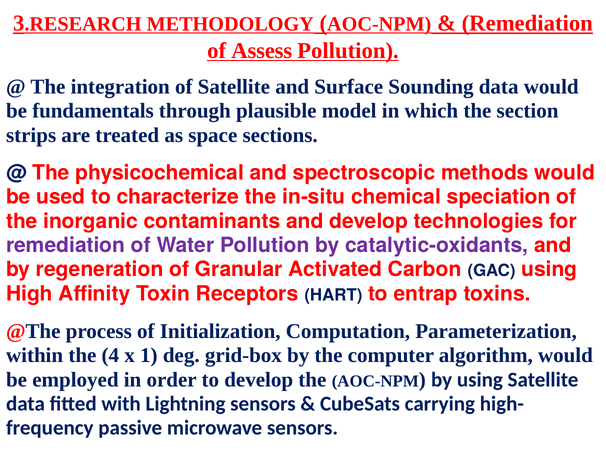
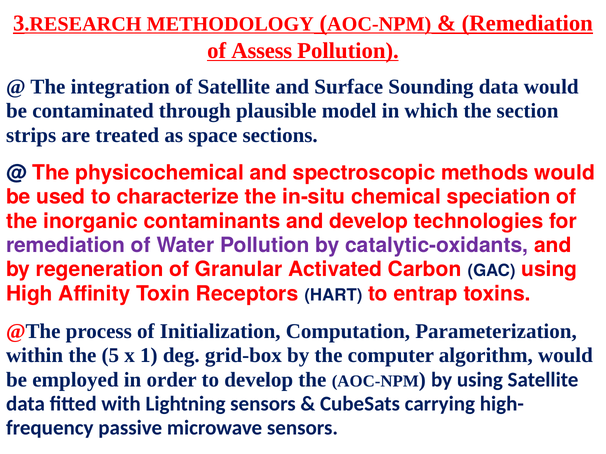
fundamentals: fundamentals -> contaminated (93, 111)
4: 4 -> 5 (110, 356)
